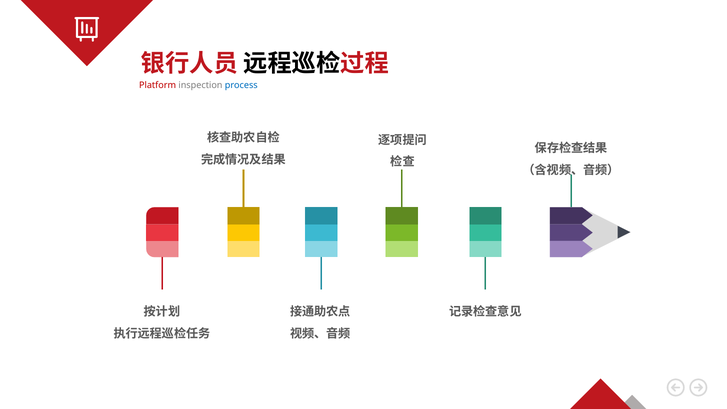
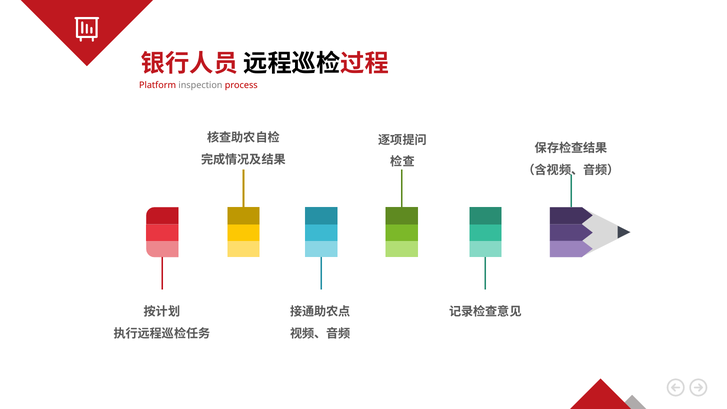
process colour: blue -> red (241, 85)
